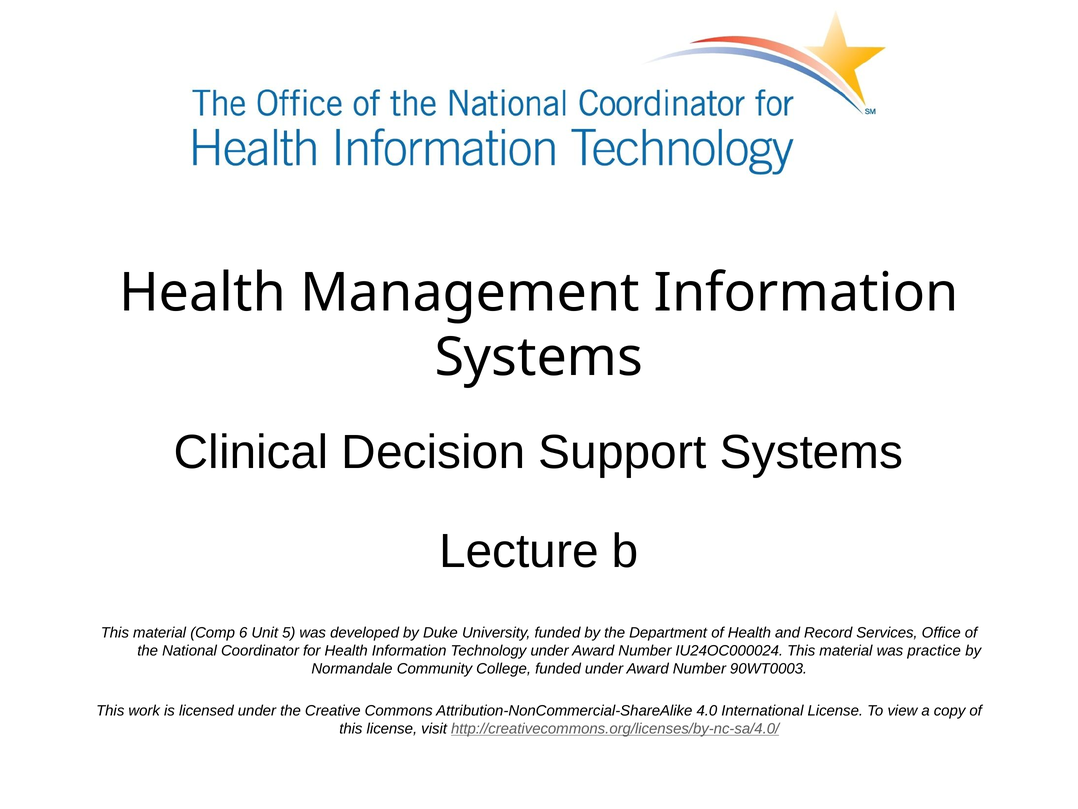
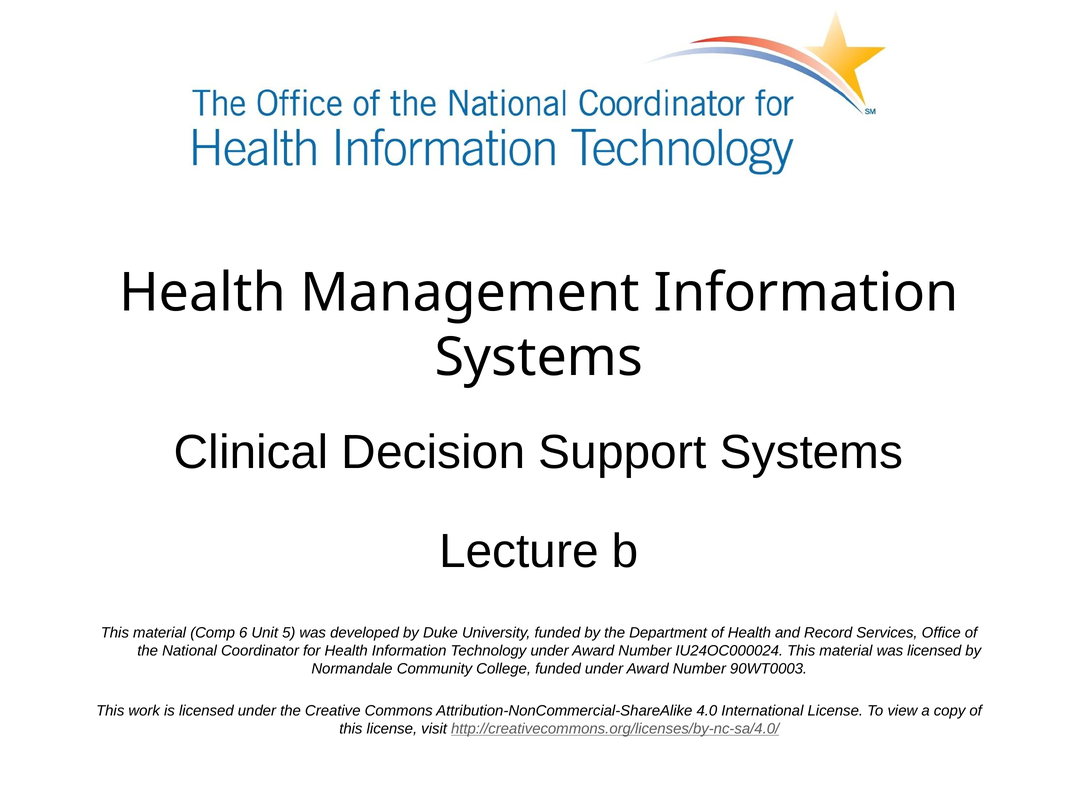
was practice: practice -> licensed (934, 650)
